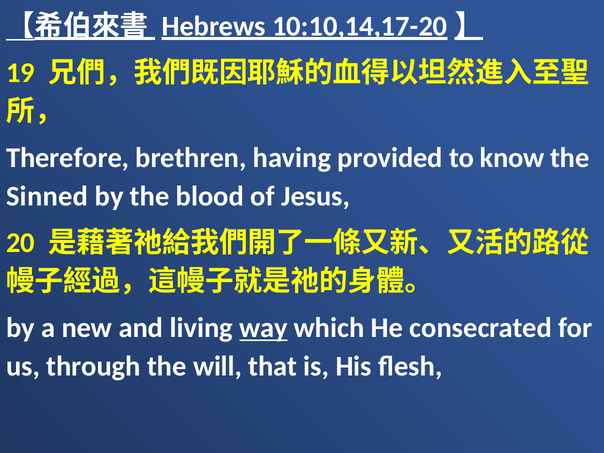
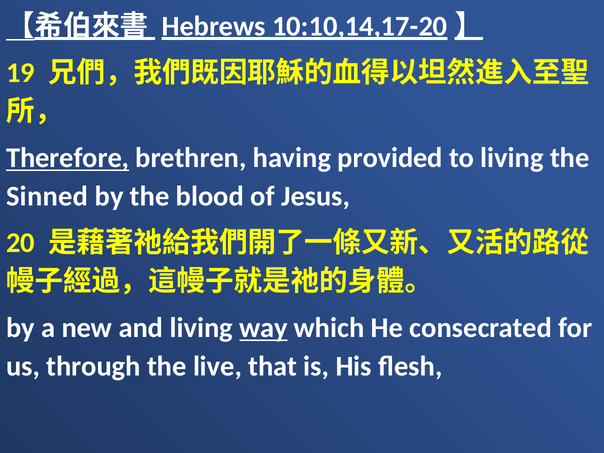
Therefore underline: none -> present (68, 158)
to know: know -> living (512, 158)
will: will -> live (217, 366)
